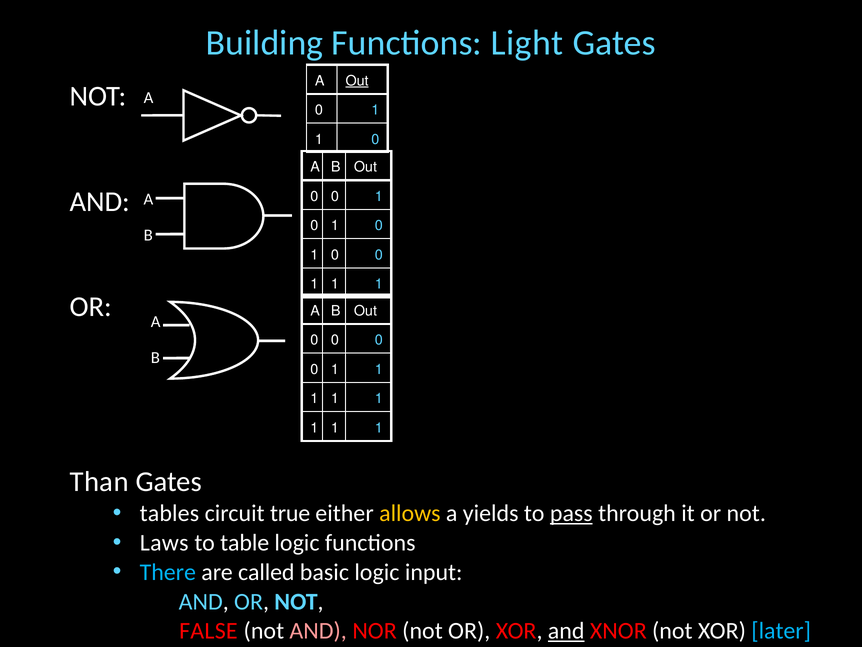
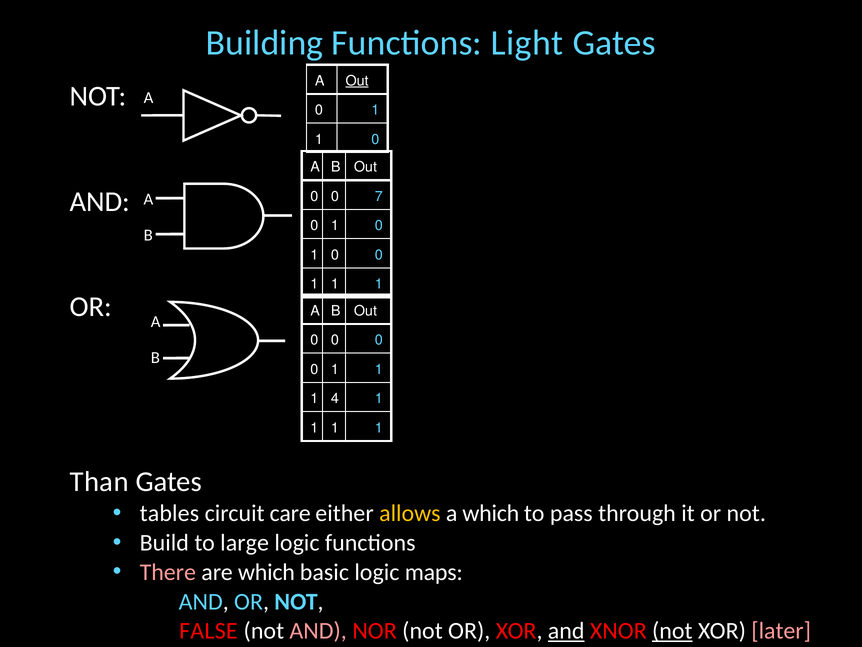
1: 1 -> 7 (379, 196)
1: 1 -> 4 (335, 398)
true: true -> care (290, 513)
a yields: yields -> which (491, 513)
pass underline: present -> none (571, 513)
Laws: Laws -> Build (164, 542)
table: table -> large (245, 542)
There colour: light blue -> pink (168, 572)
are called: called -> which (266, 572)
input: input -> maps (434, 572)
not underline: none -> present (672, 630)
later colour: light blue -> pink (781, 630)
